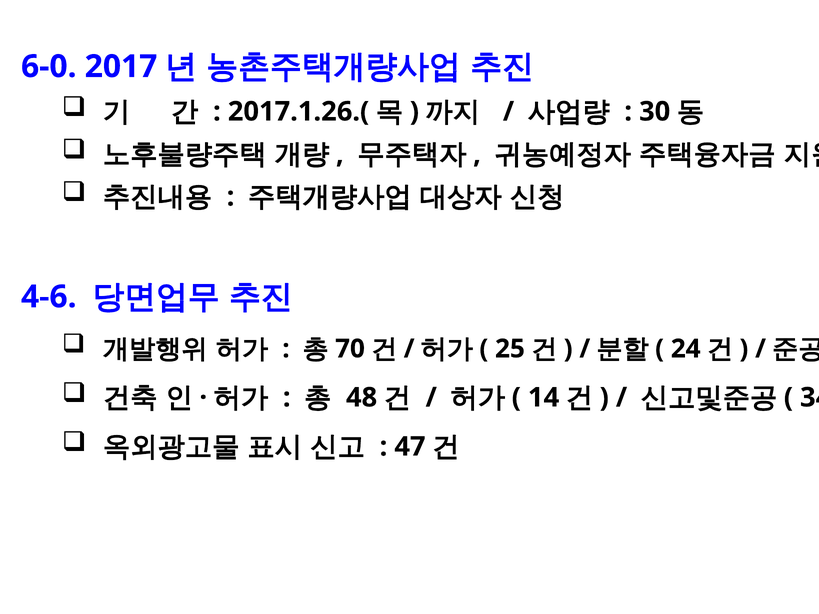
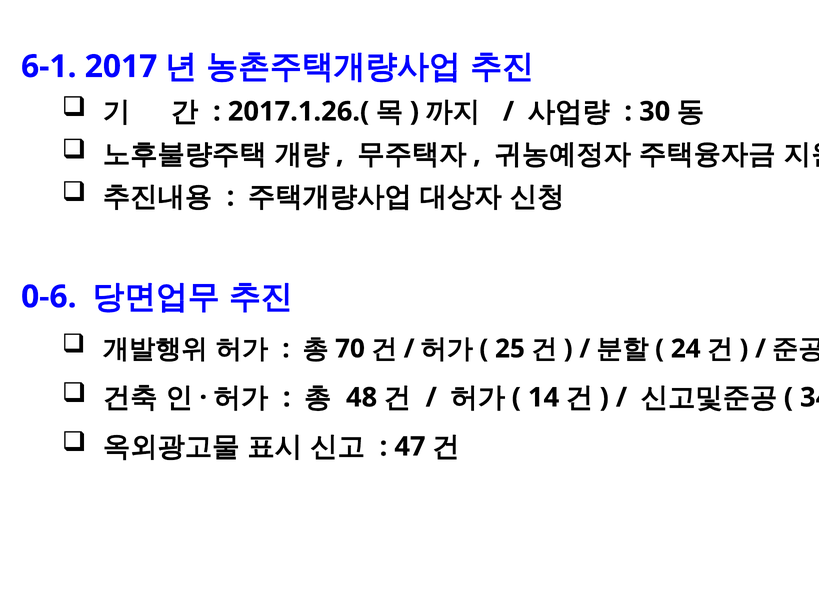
6-0: 6-0 -> 6-1 (49, 67)
4-6: 4-6 -> 0-6 (49, 297)
